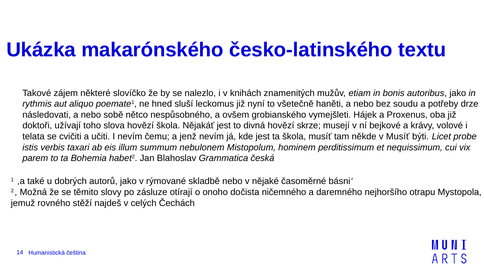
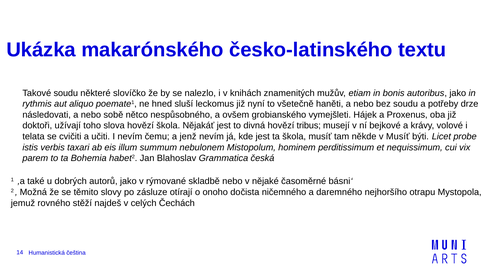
Takové zájem: zájem -> soudu (66, 93)
skrze: skrze -> tribus (309, 126)
